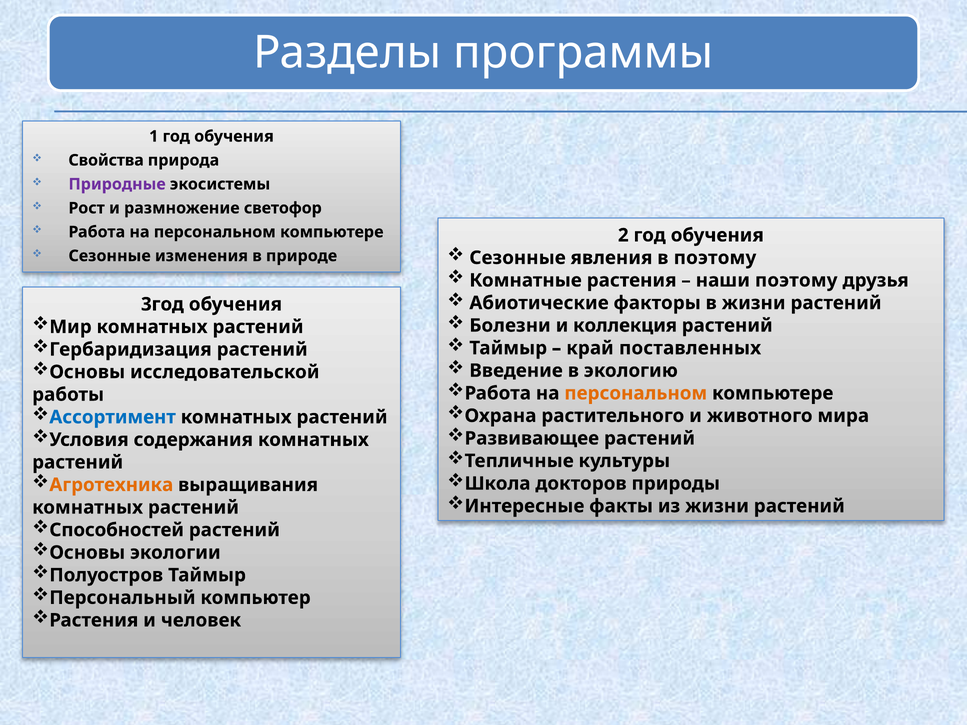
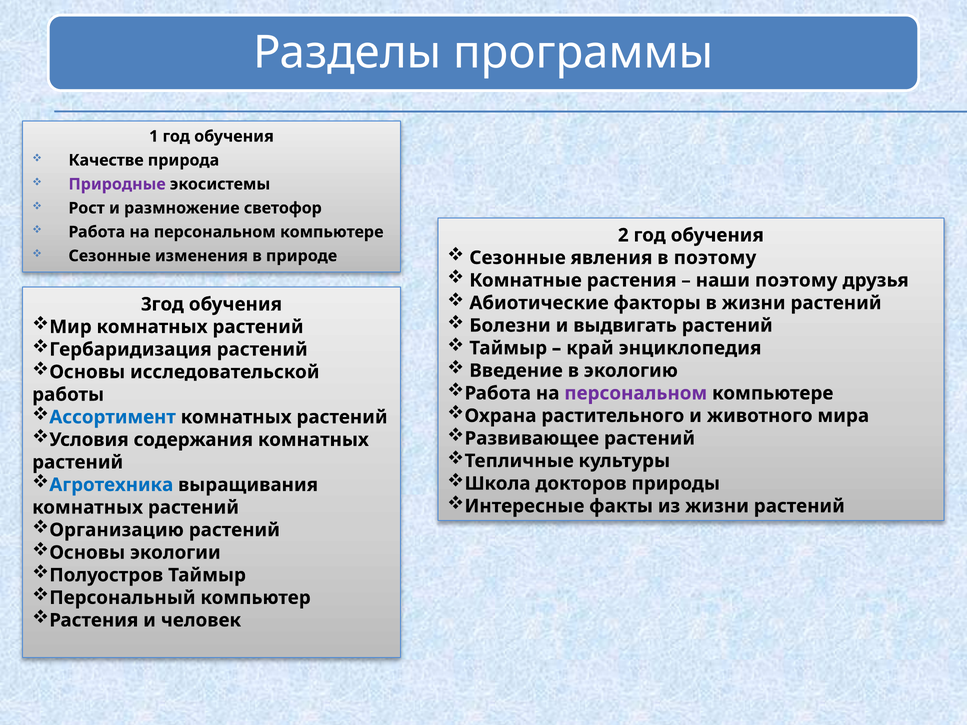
Свойства: Свойства -> Качестве (106, 160)
коллекция: коллекция -> выдвигать (625, 326)
поставленных: поставленных -> энциклопедия (690, 348)
персональном colour: orange -> purple (636, 393)
Агротехника colour: orange -> blue (111, 485)
Способностей: Способностей -> Организацию (117, 530)
